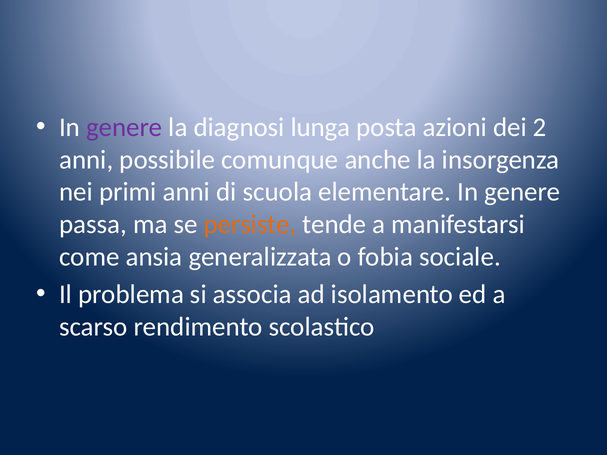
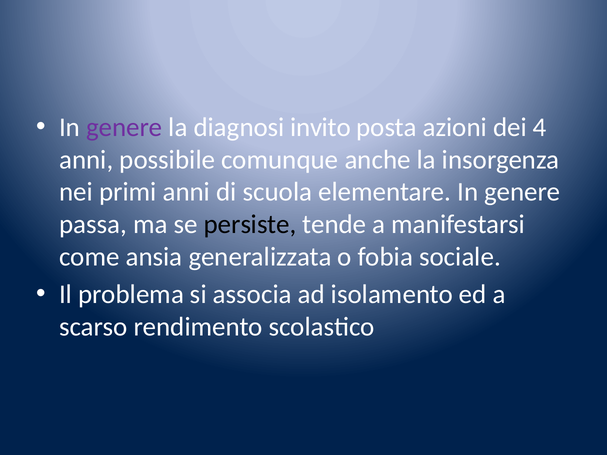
lunga: lunga -> invito (321, 127)
2: 2 -> 4 (540, 127)
persiste colour: orange -> black (250, 224)
